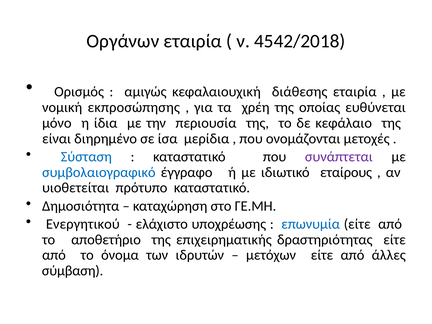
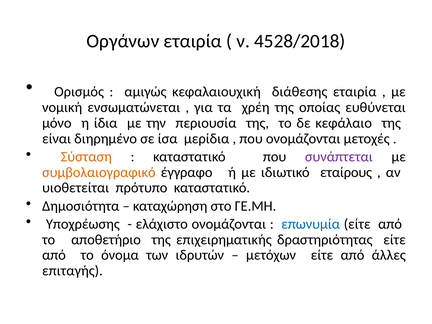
4542/2018: 4542/2018 -> 4528/2018 (300, 41)
εκπροσώπησης: εκπροσώπησης -> ενσωματώνεται (134, 108)
Σύσταση colour: blue -> orange (86, 157)
συμβολαιογραφικό colour: blue -> orange (99, 172)
Ενεργητικού: Ενεργητικού -> Υποχρέωσης (83, 224)
ελάχιστο υποχρέωσης: υποχρέωσης -> ονομάζονται (229, 224)
σύμβαση: σύμβαση -> επιταγής (72, 271)
